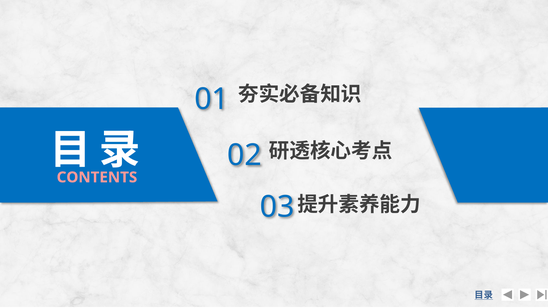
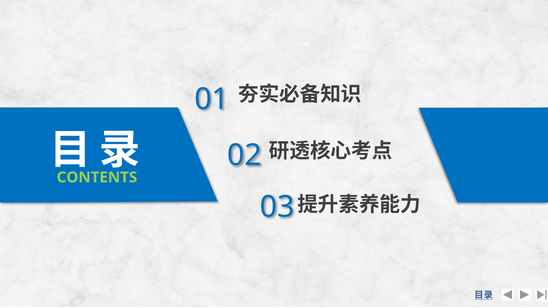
CONTENTS colour: pink -> light green (97, 178)
